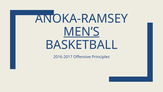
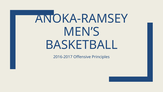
MEN’S underline: present -> none (81, 32)
